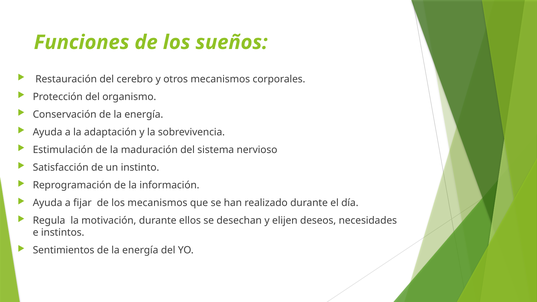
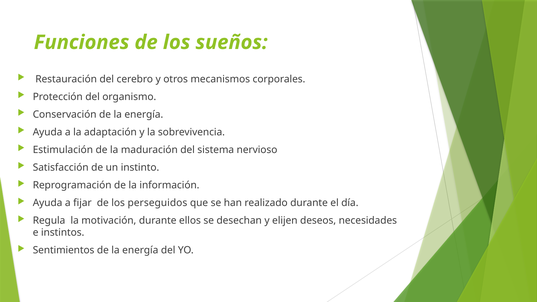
los mecanismos: mecanismos -> perseguidos (157, 203)
